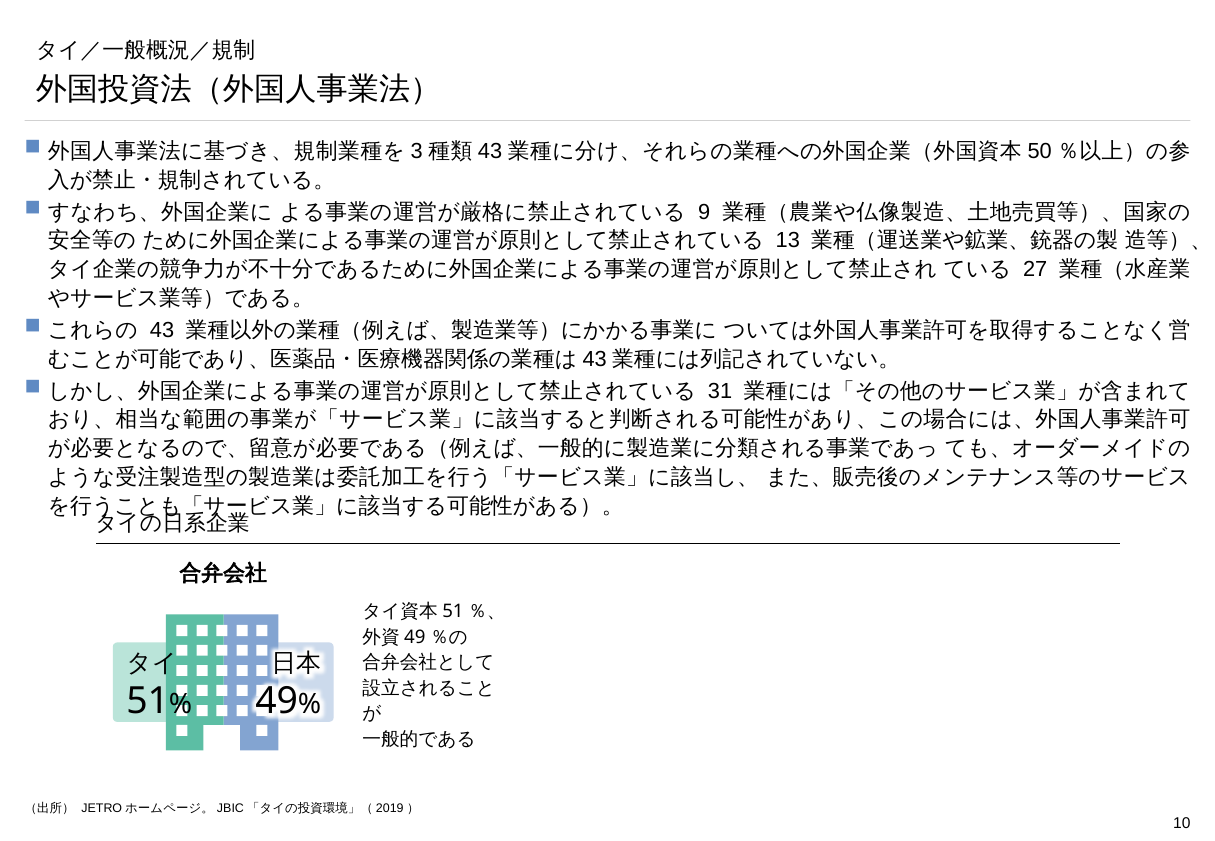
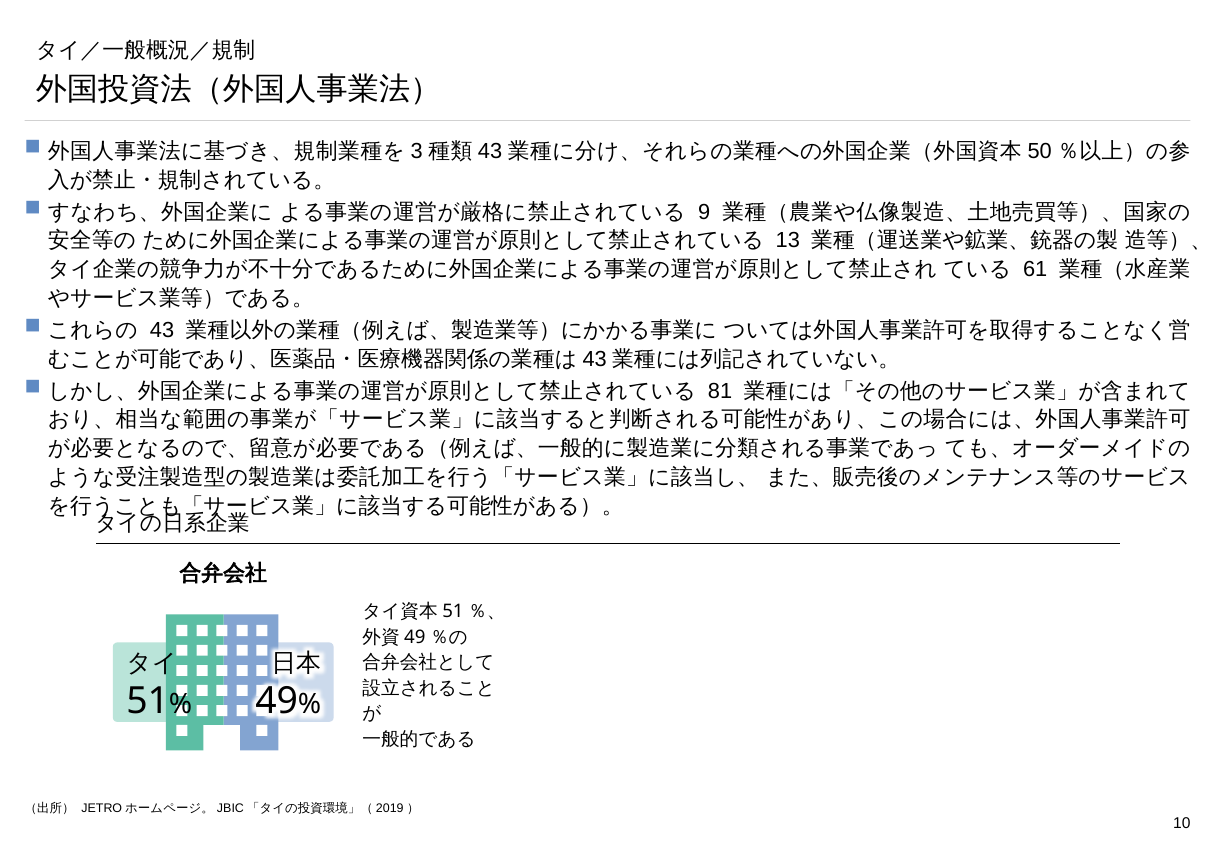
27: 27 -> 61 (1035, 270)
31: 31 -> 81 (720, 391)
